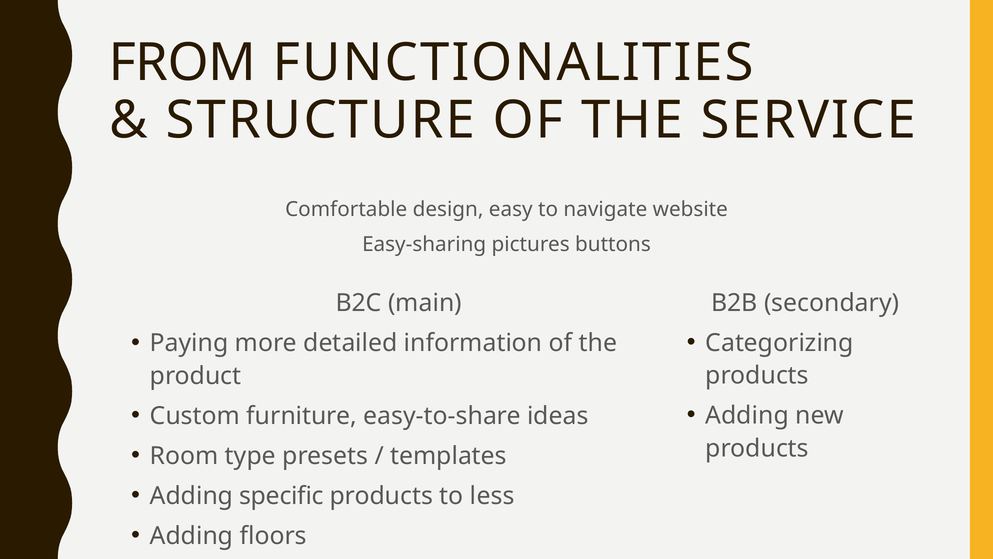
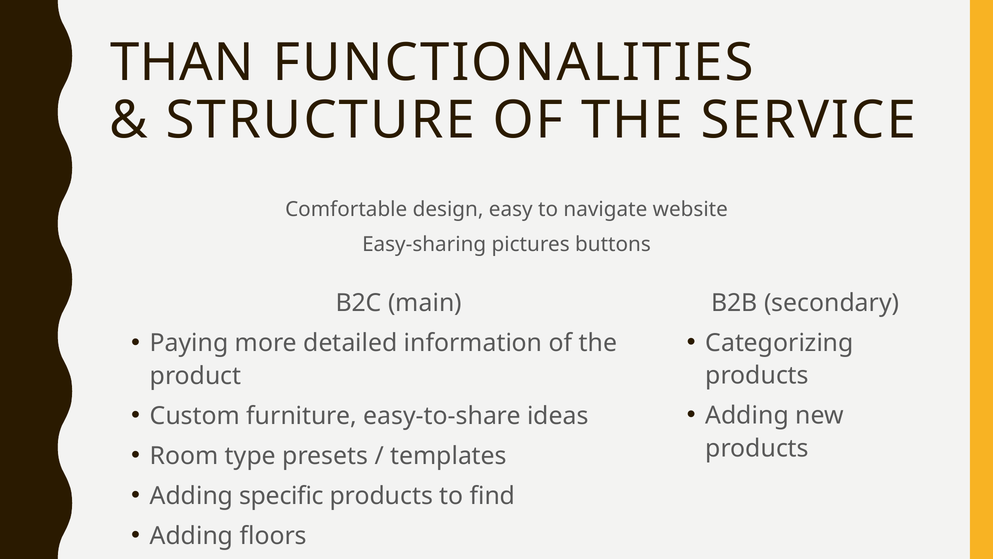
FROM: FROM -> THAN (182, 63)
less: less -> find (492, 496)
